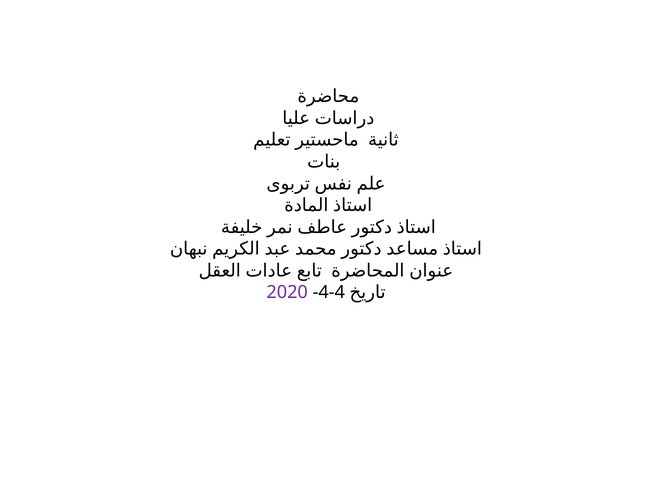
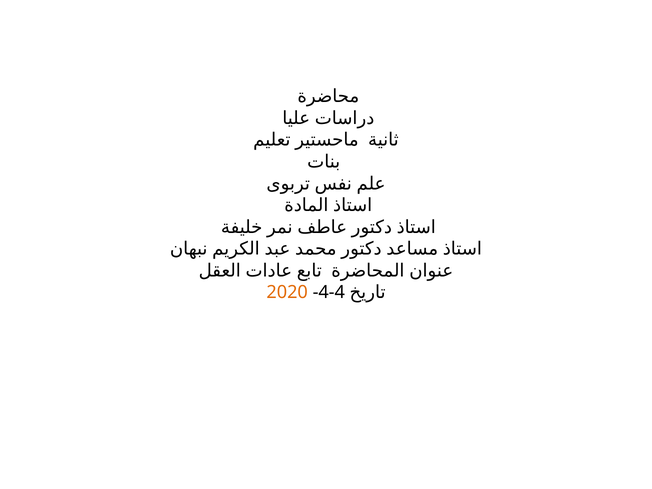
2020 colour: purple -> orange (287, 292)
